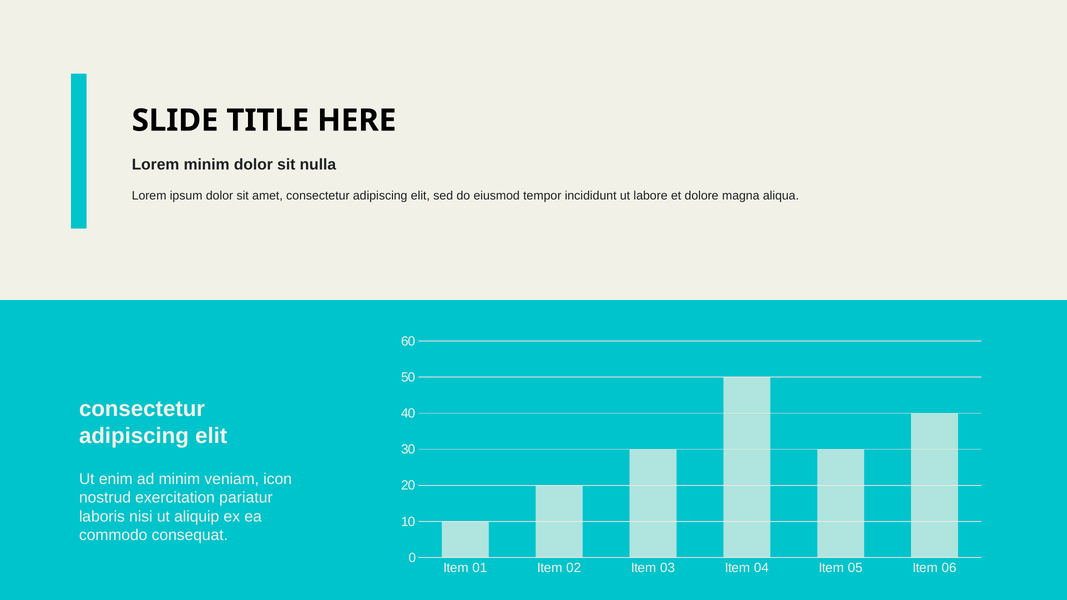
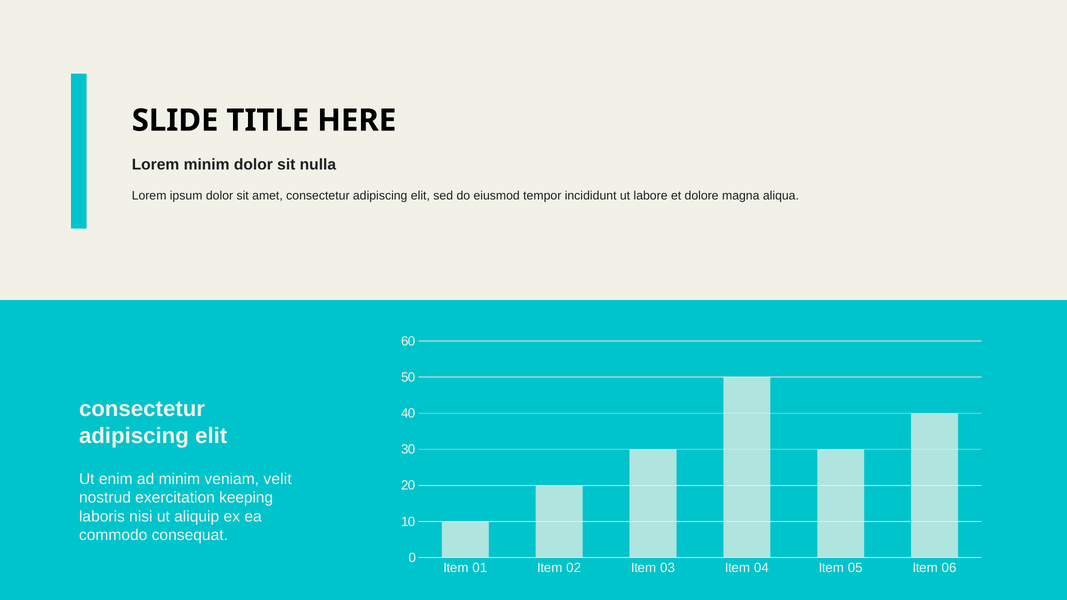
icon: icon -> velit (278, 479)
pariatur: pariatur -> keeping (246, 498)
